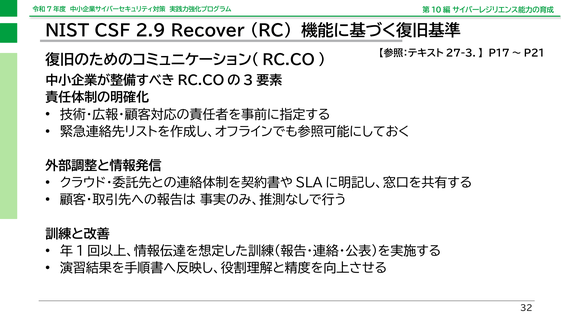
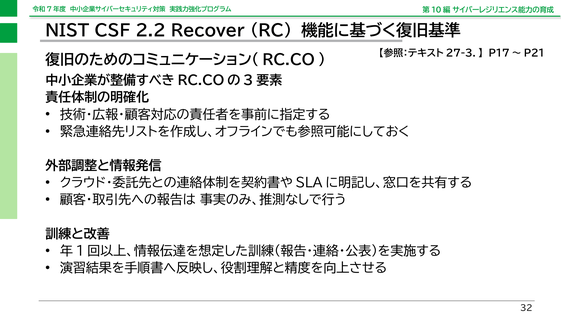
2.9: 2.9 -> 2.2 (151, 31)
